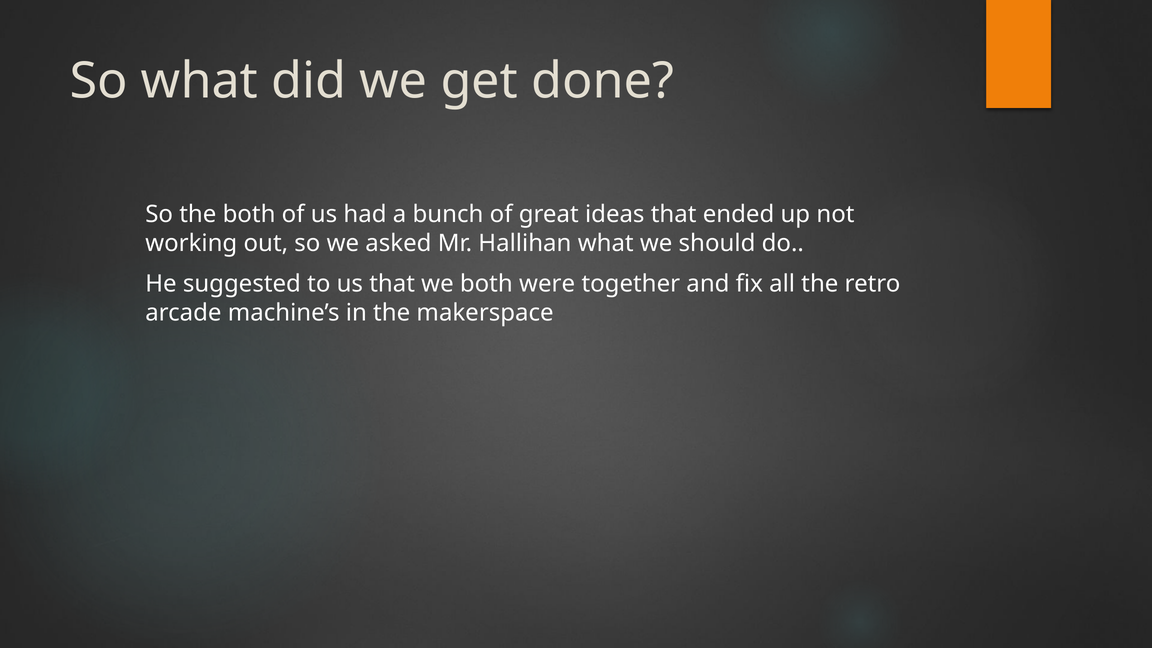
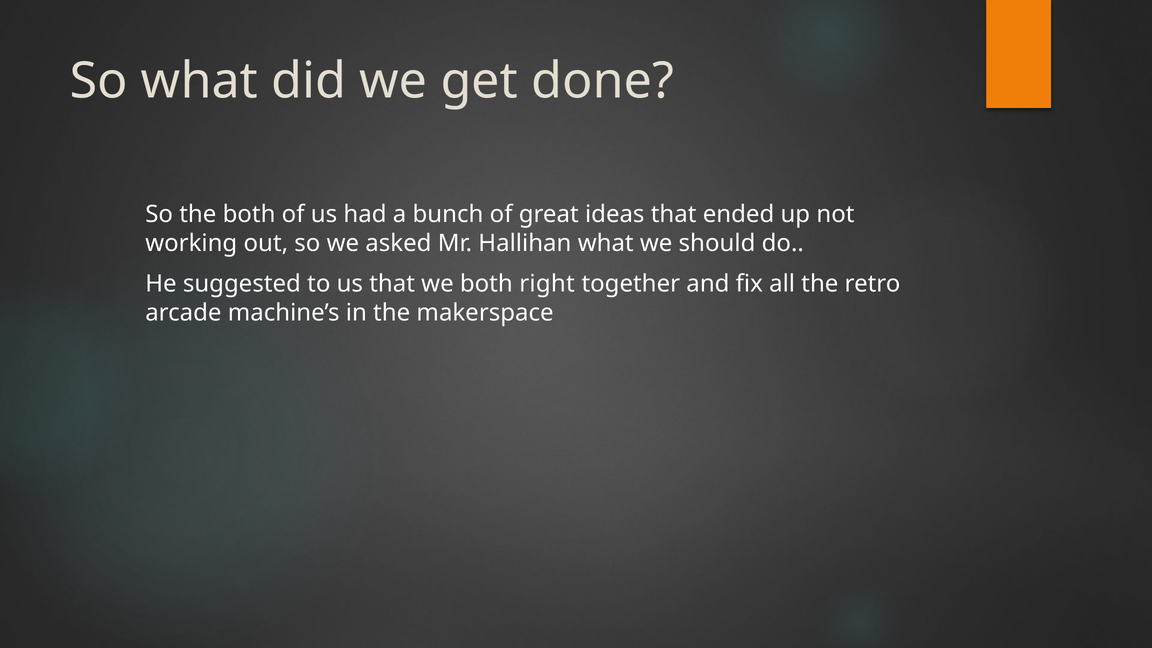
were: were -> right (547, 284)
